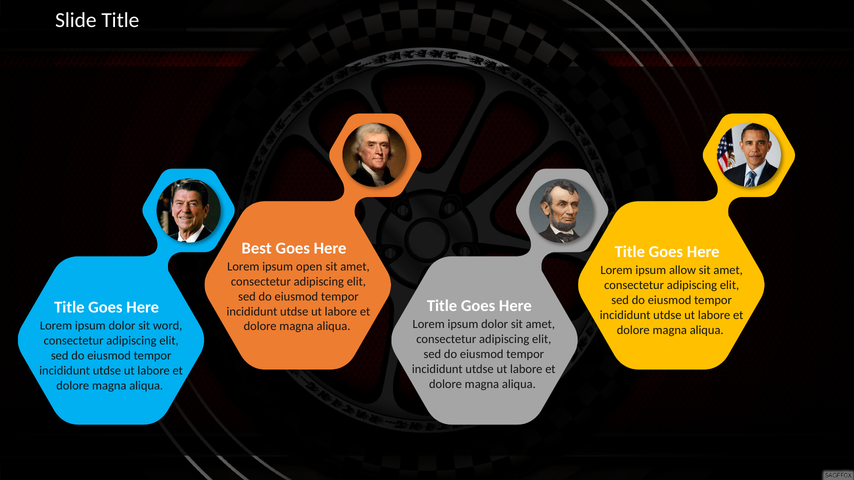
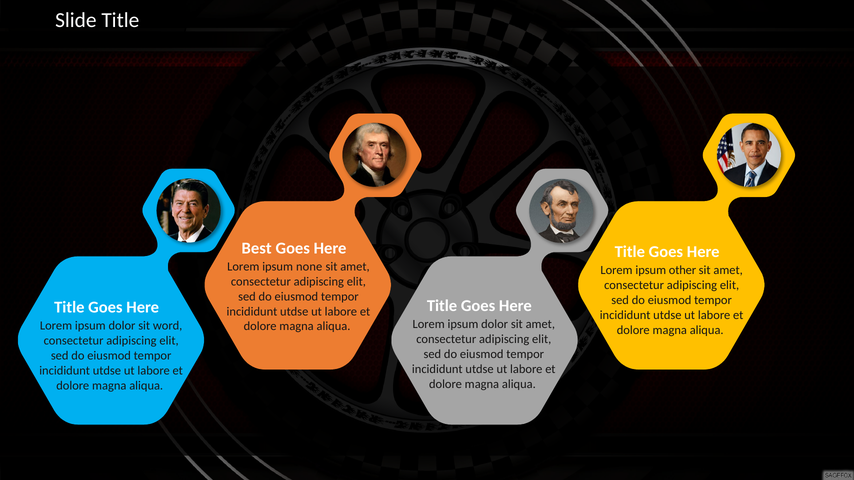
open: open -> none (309, 267)
allow: allow -> other (682, 271)
